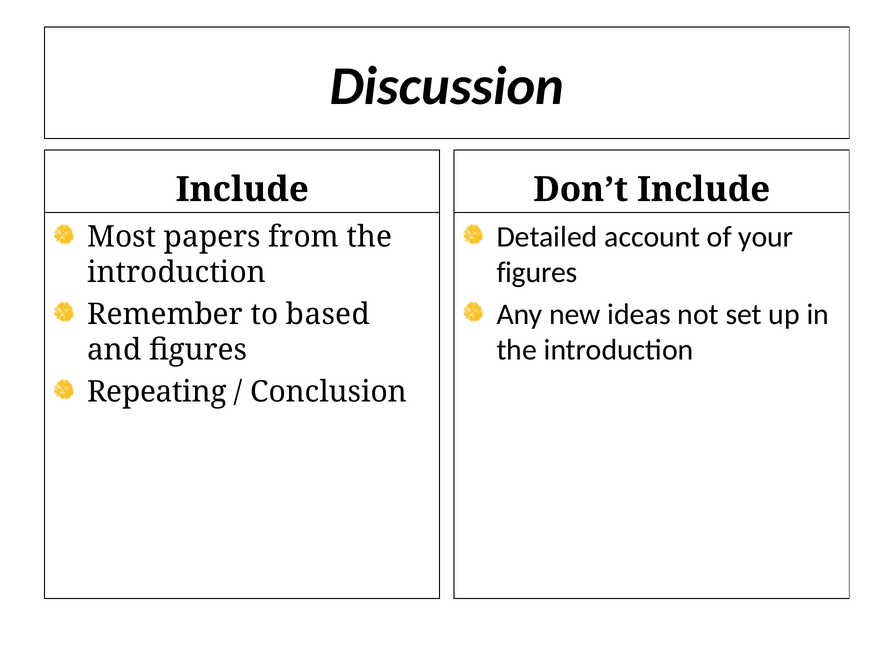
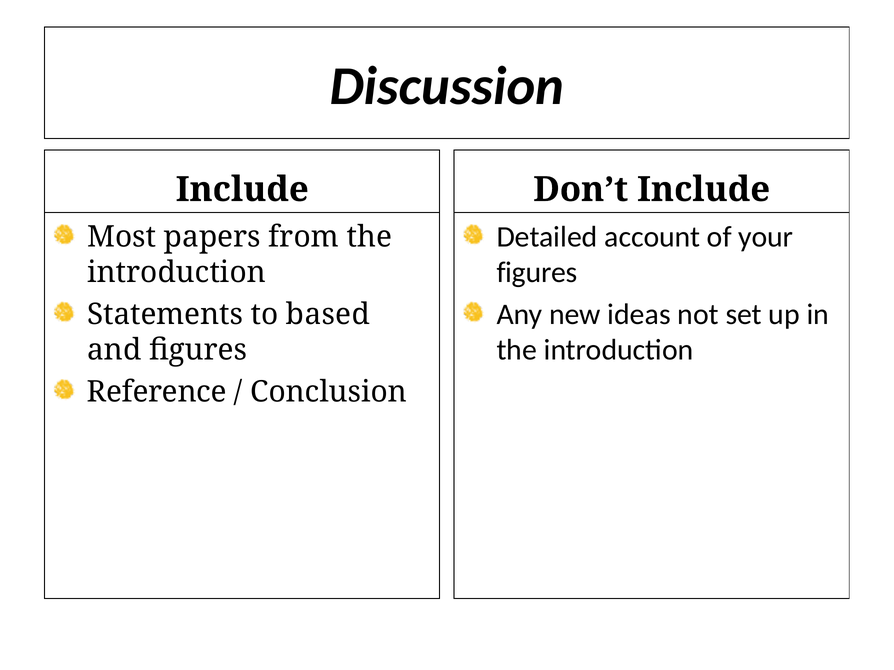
Remember: Remember -> Statements (165, 315)
Repeating: Repeating -> Reference (157, 392)
